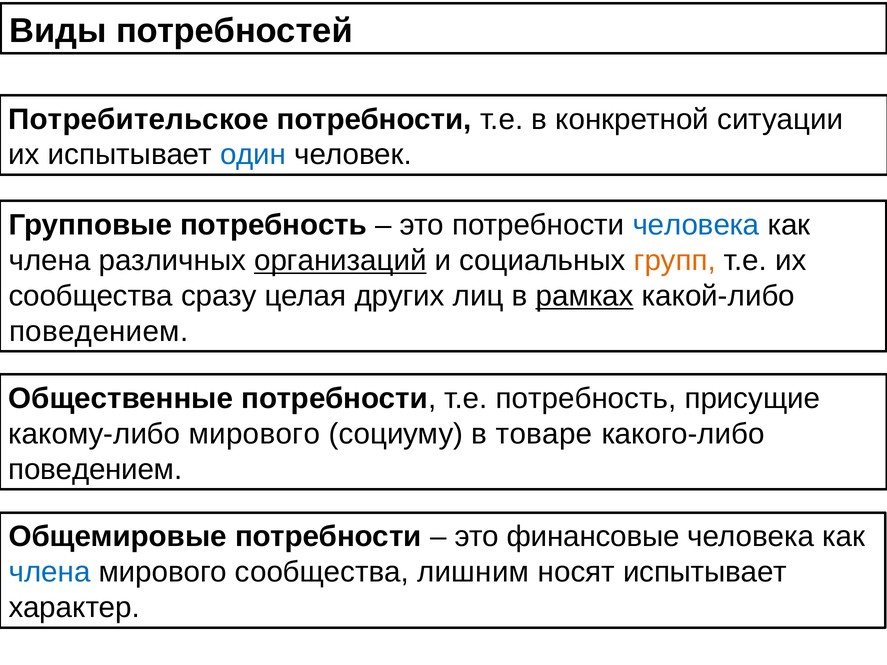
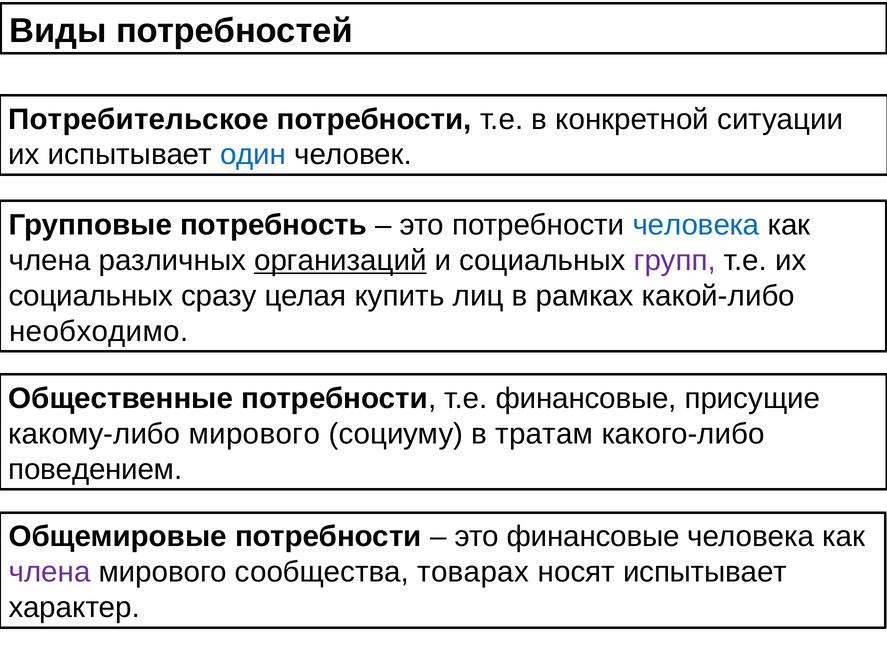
групп colour: orange -> purple (675, 261)
сообщества: сообщества -> социальных (91, 296)
других: других -> купить (400, 296)
рамках underline: present -> none (584, 296)
поведением: поведением -> необходимо (99, 332)
т.е потребность: потребность -> финансовые (586, 399)
товаре: товаре -> тратам (544, 434)
члена colour: blue -> purple (50, 572)
лишним: лишним -> товарах (473, 572)
